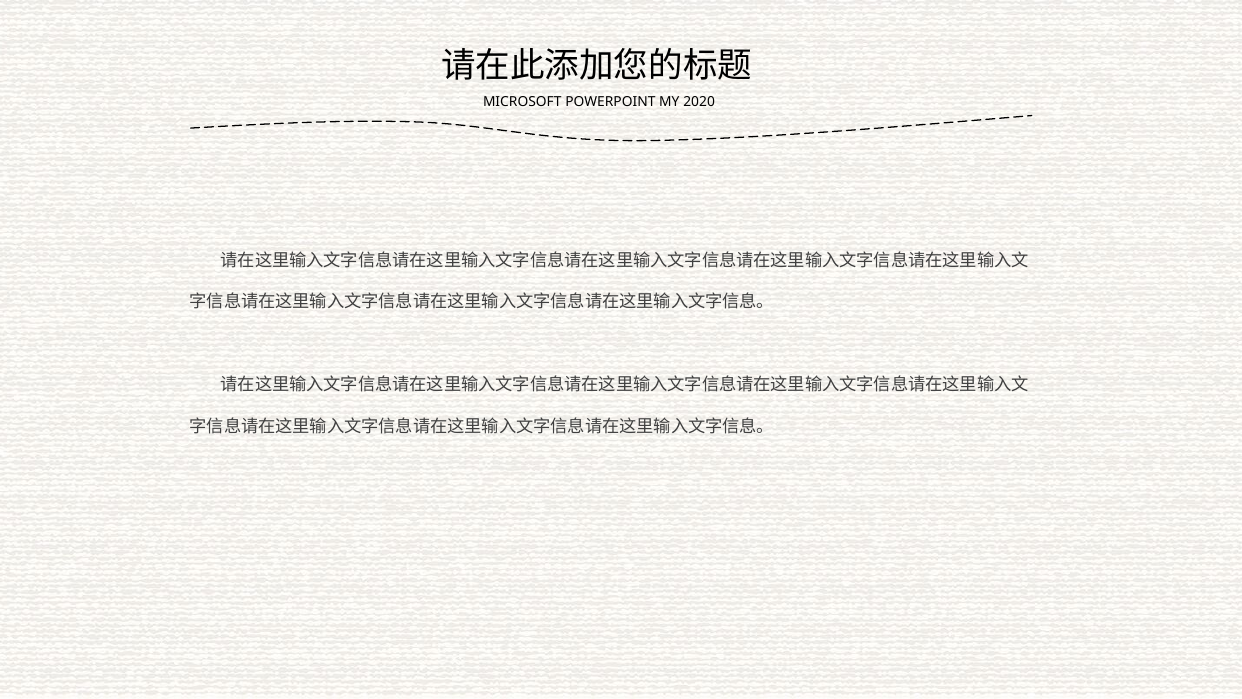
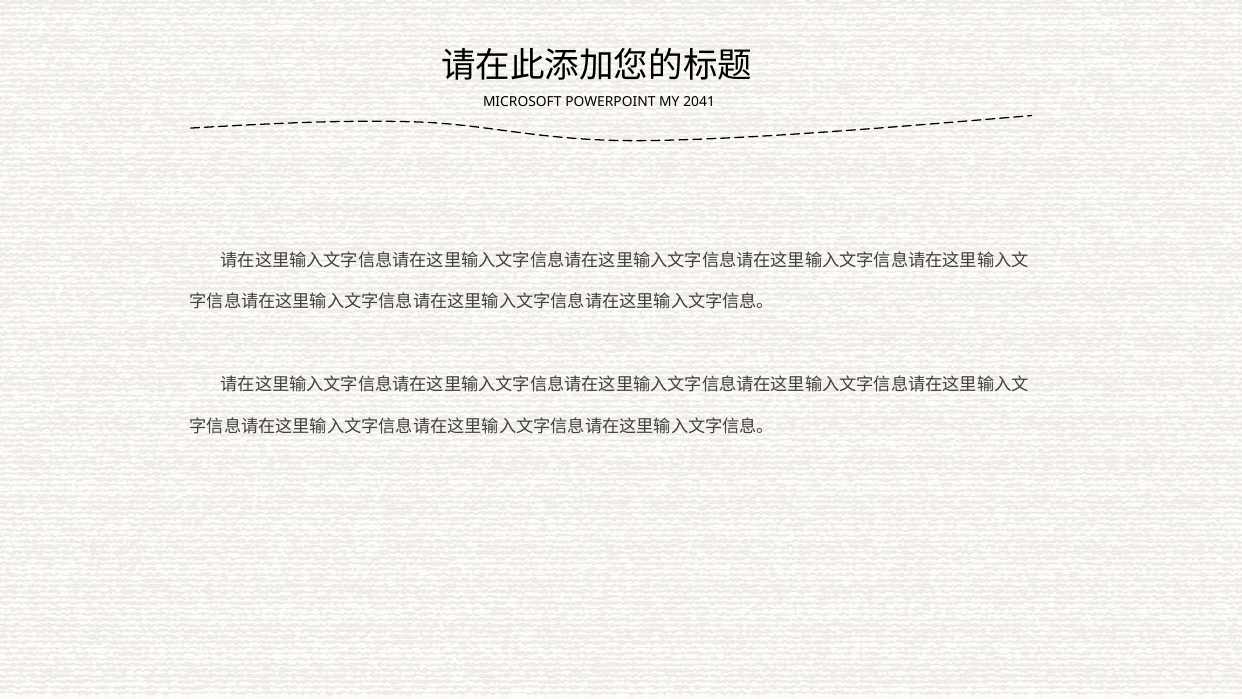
2020: 2020 -> 2041 (699, 102)
